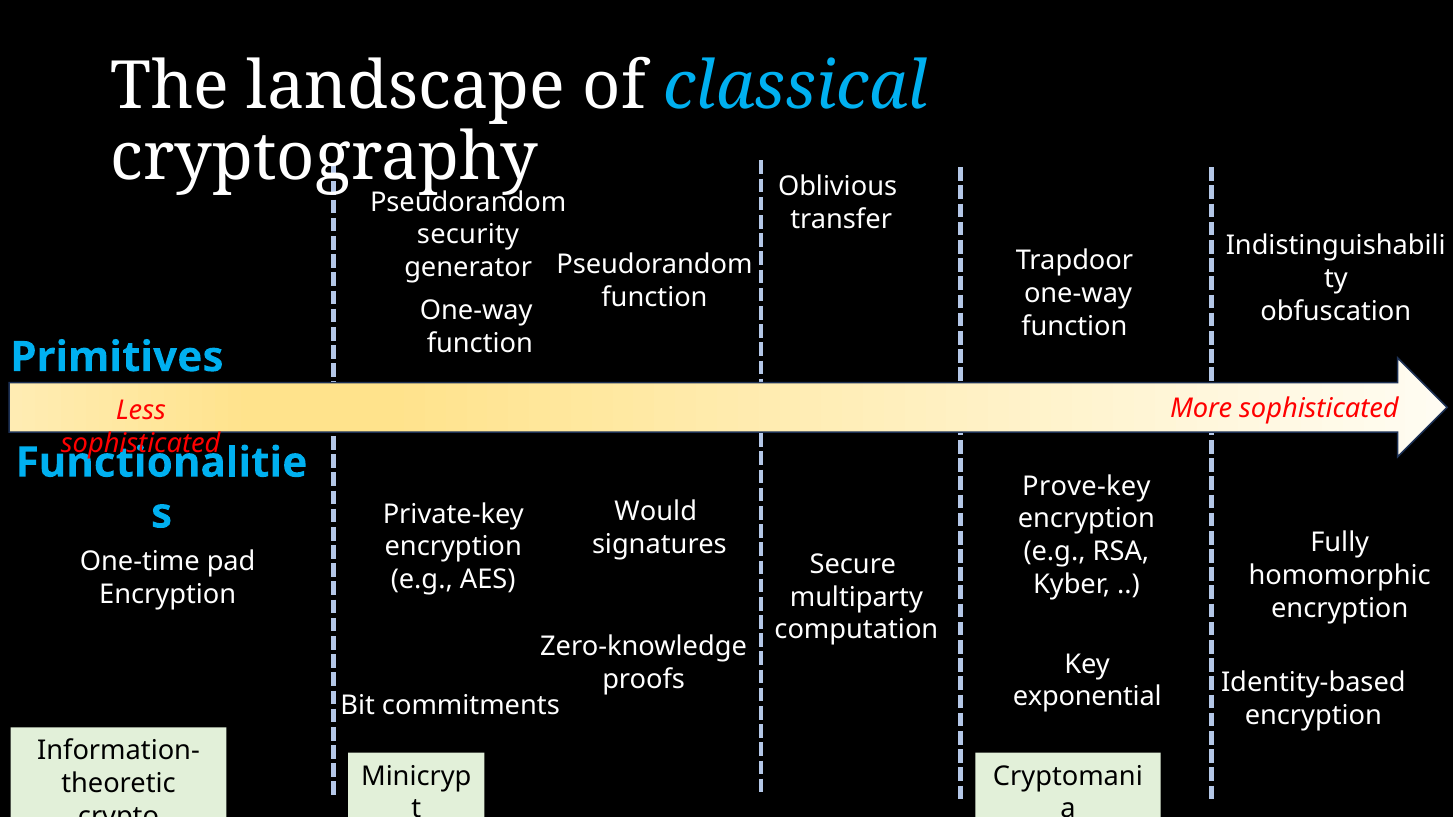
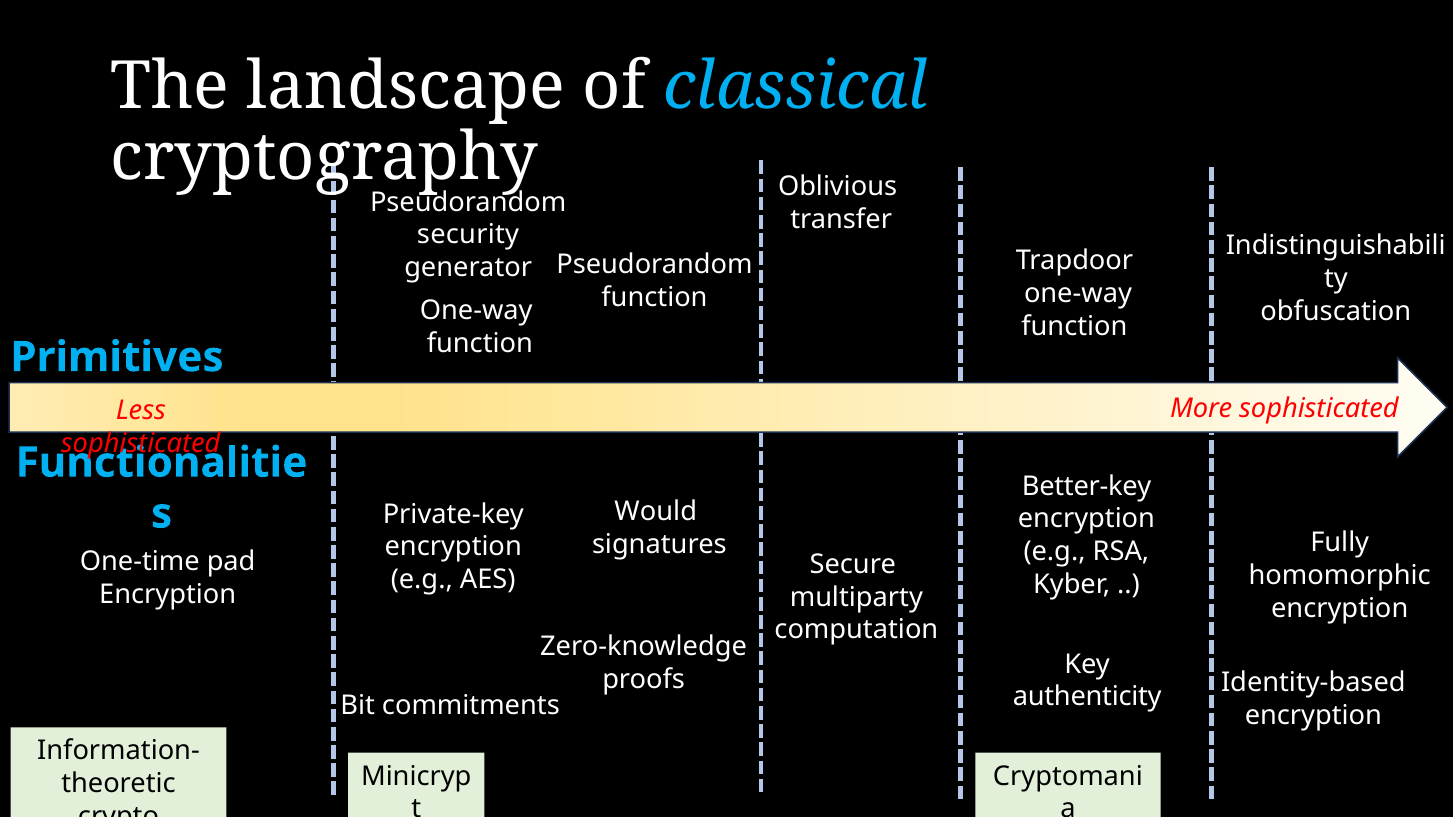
Prove-key: Prove-key -> Better-key (1087, 486)
exponential: exponential -> authenticity (1087, 697)
